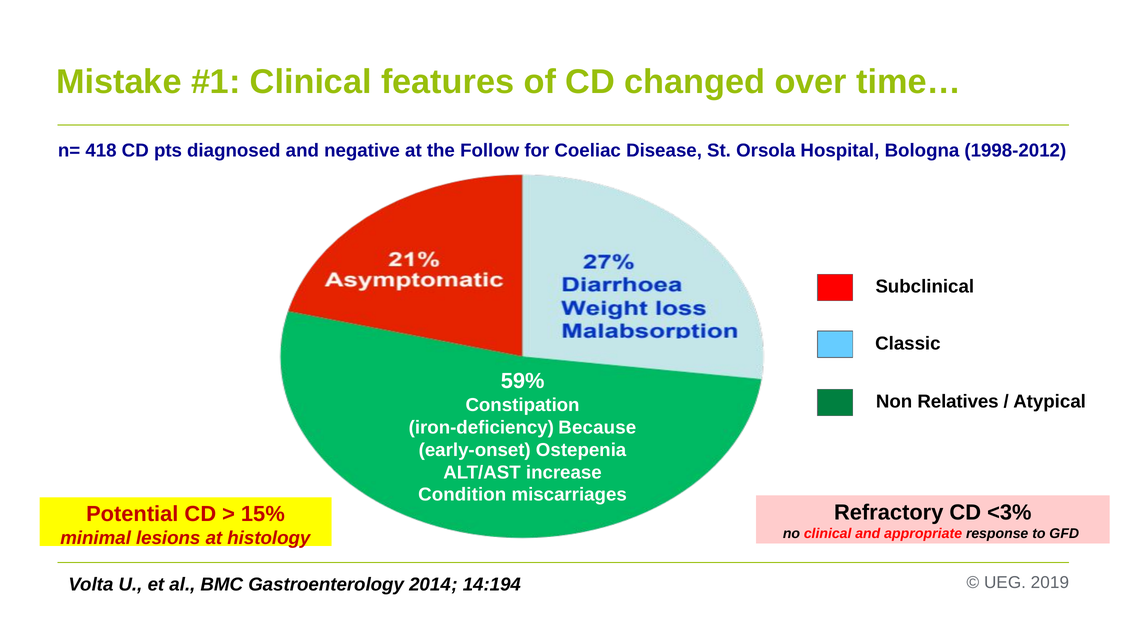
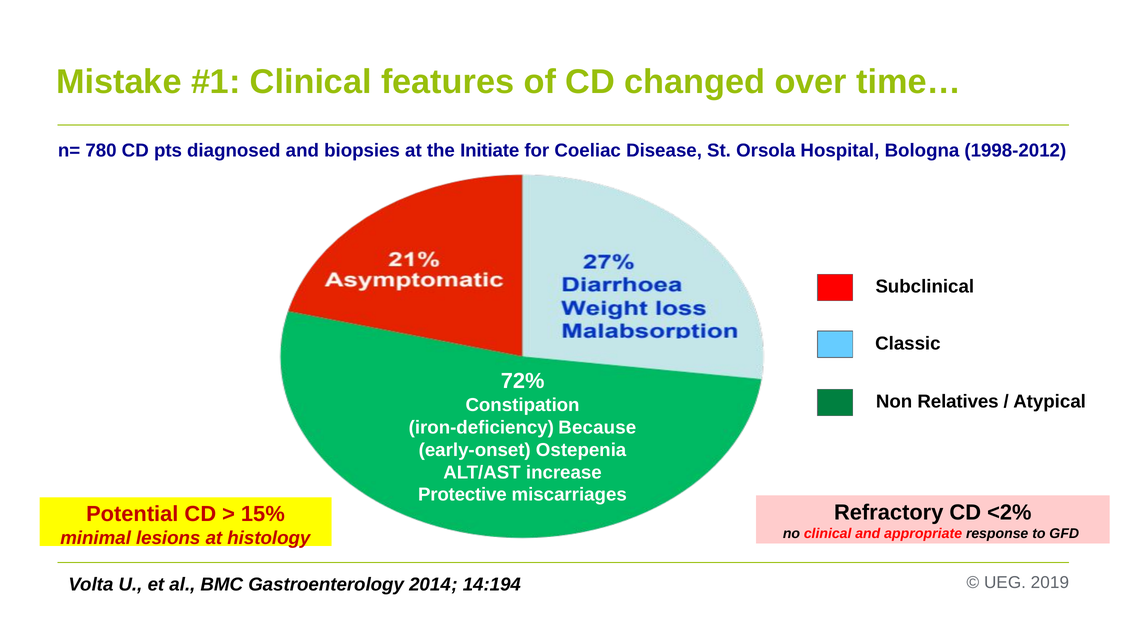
418: 418 -> 780 (101, 151)
negative: negative -> biopsies (362, 151)
Follow: Follow -> Initiate (490, 151)
59%: 59% -> 72% (523, 381)
Condition: Condition -> Protective (462, 495)
<3%: <3% -> <2% (1009, 512)
